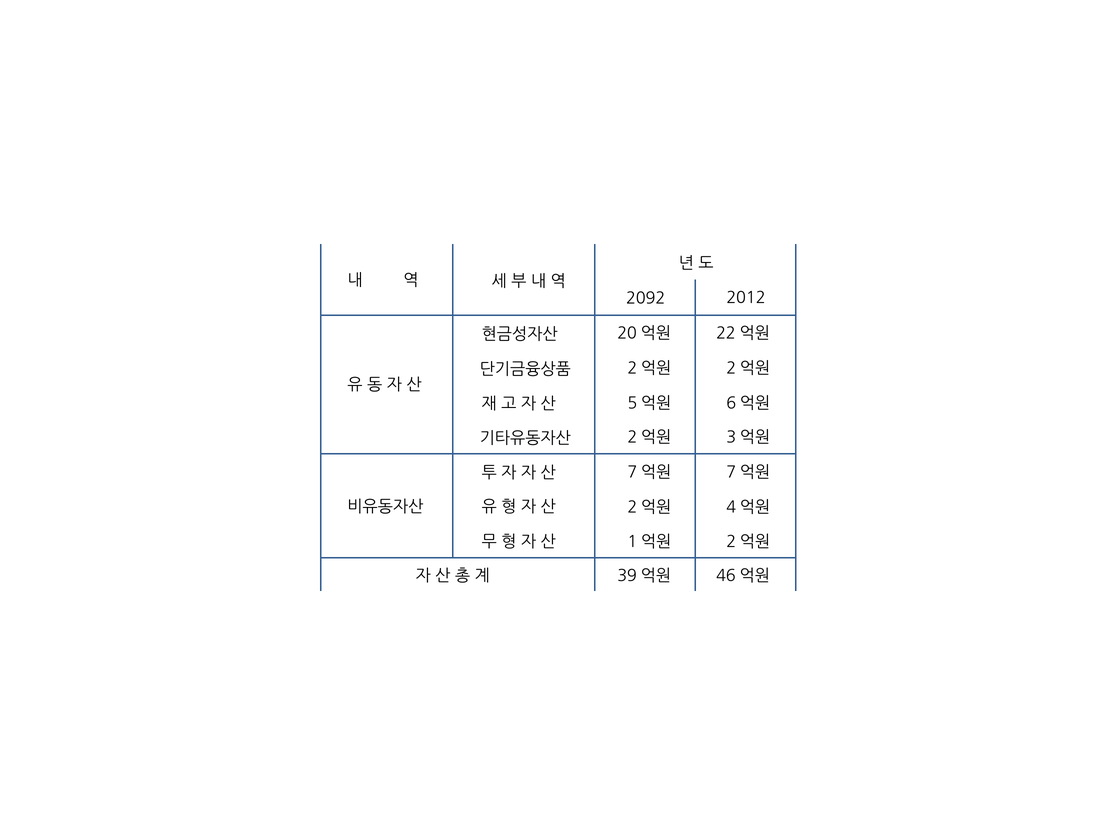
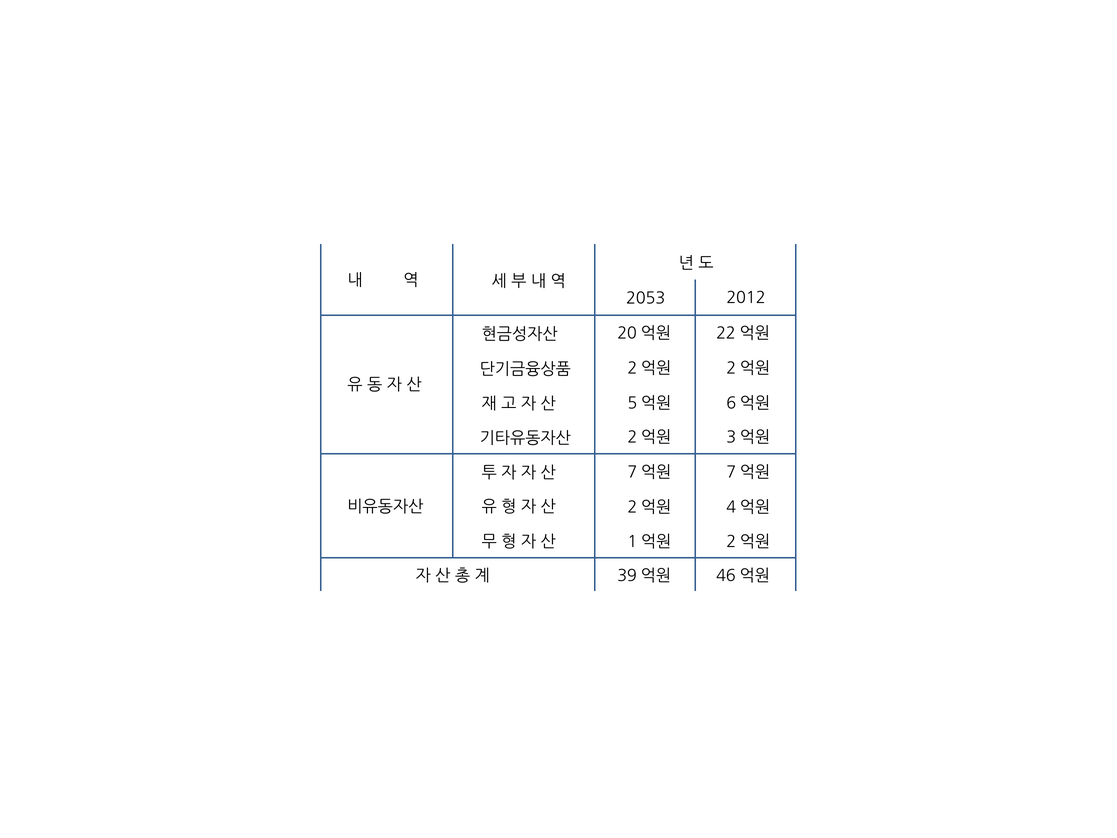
2092: 2092 -> 2053 (646, 298)
